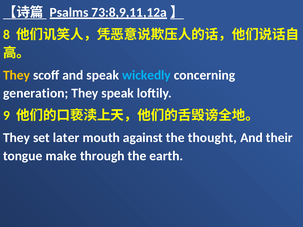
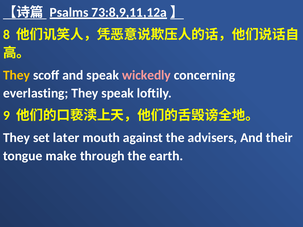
wickedly colour: light blue -> pink (146, 75)
generation: generation -> everlasting (36, 93)
thought: thought -> advisers (212, 138)
